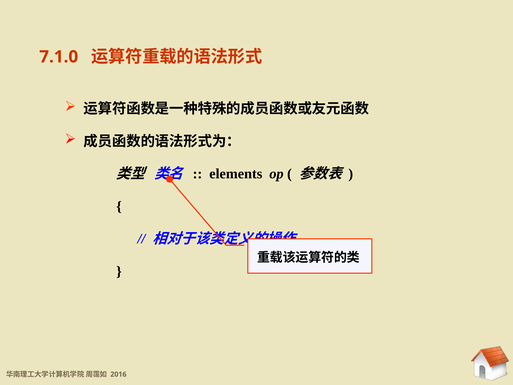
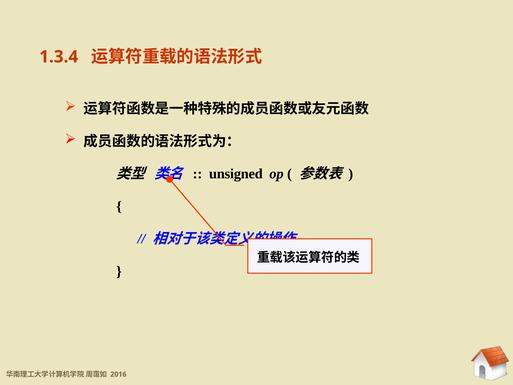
7.1.0: 7.1.0 -> 1.3.4 (59, 57)
elements: elements -> unsigned (236, 174)
